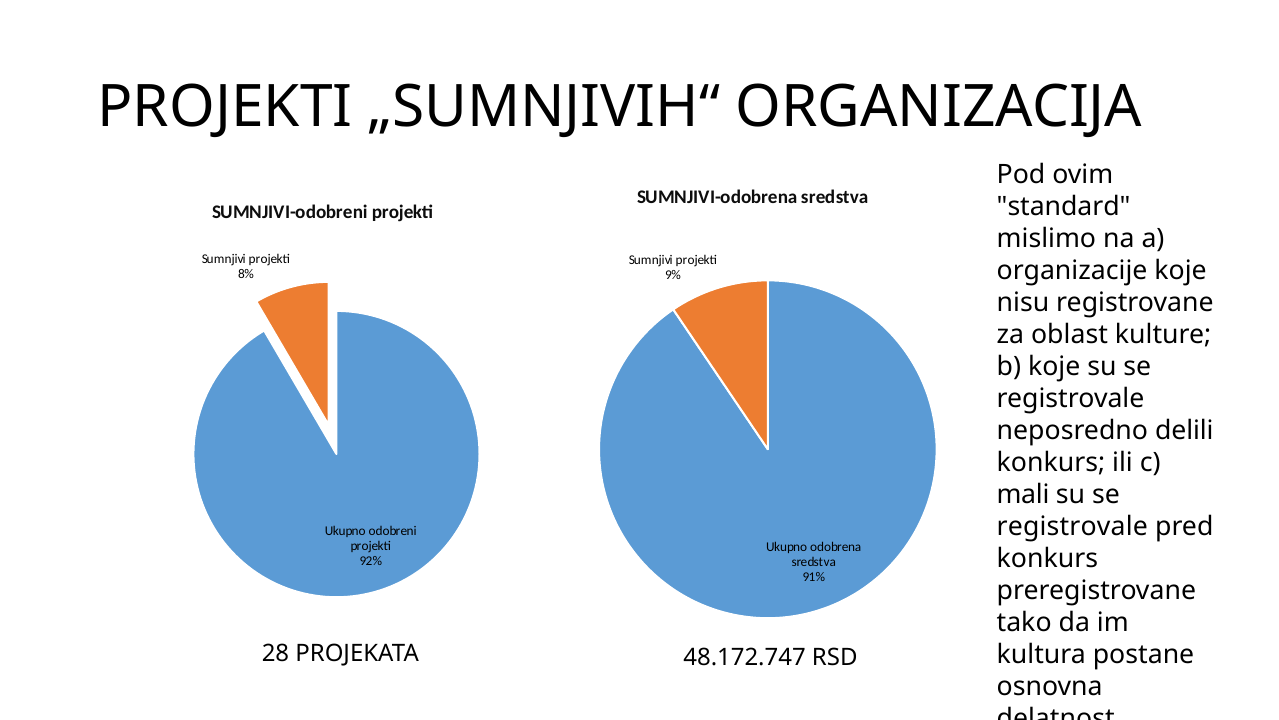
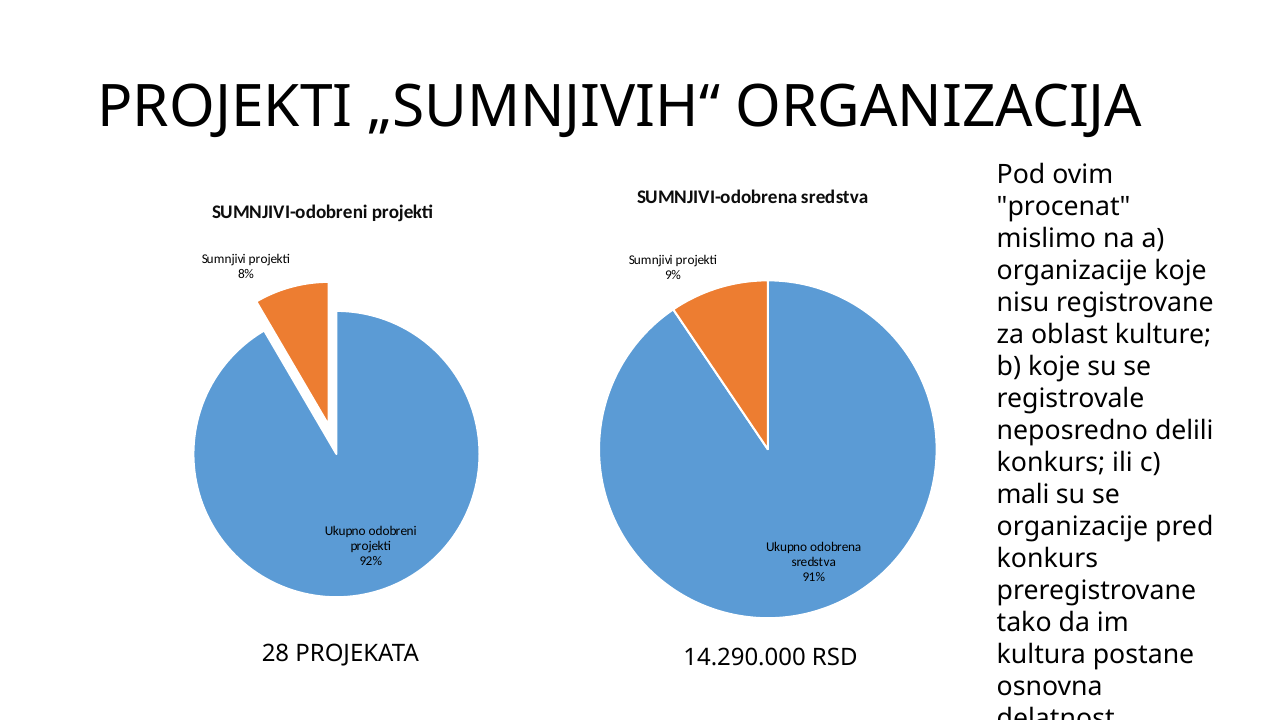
standard: standard -> procenat (1064, 206)
registrovale: registrovale -> organizacije (1072, 526)
48.172.747: 48.172.747 -> 14.290.000 (745, 657)
